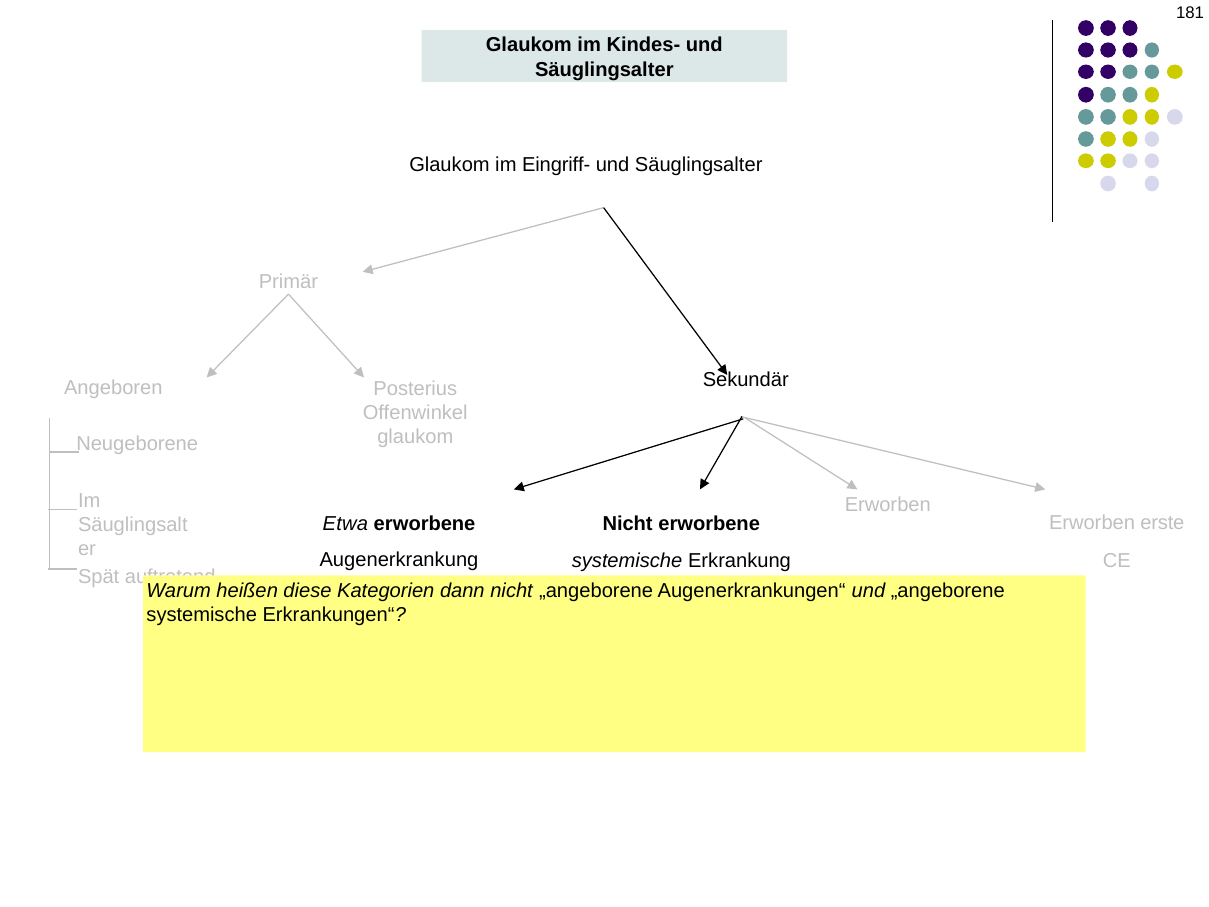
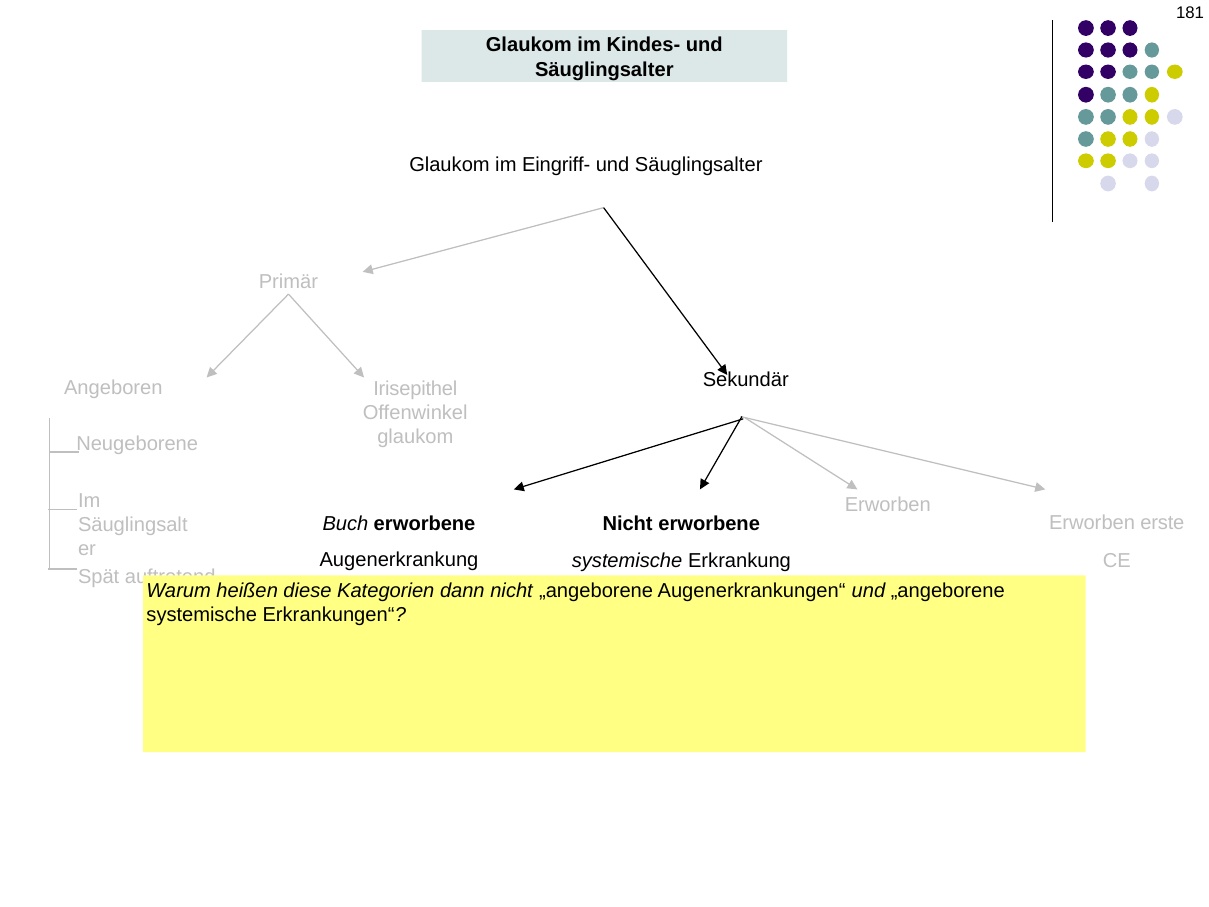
Posterius: Posterius -> Irisepithel (415, 389)
Etwa: Etwa -> Buch (345, 524)
